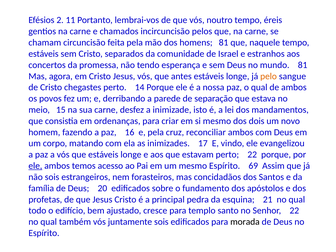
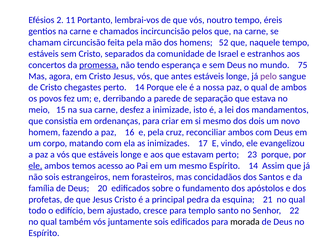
homens 81: 81 -> 52 (224, 43)
promessa underline: none -> present (99, 65)
mundo 81: 81 -> 75 (303, 65)
pelo colour: orange -> purple (269, 76)
perto 22: 22 -> 23 (252, 155)
Espírito 69: 69 -> 14 (253, 166)
